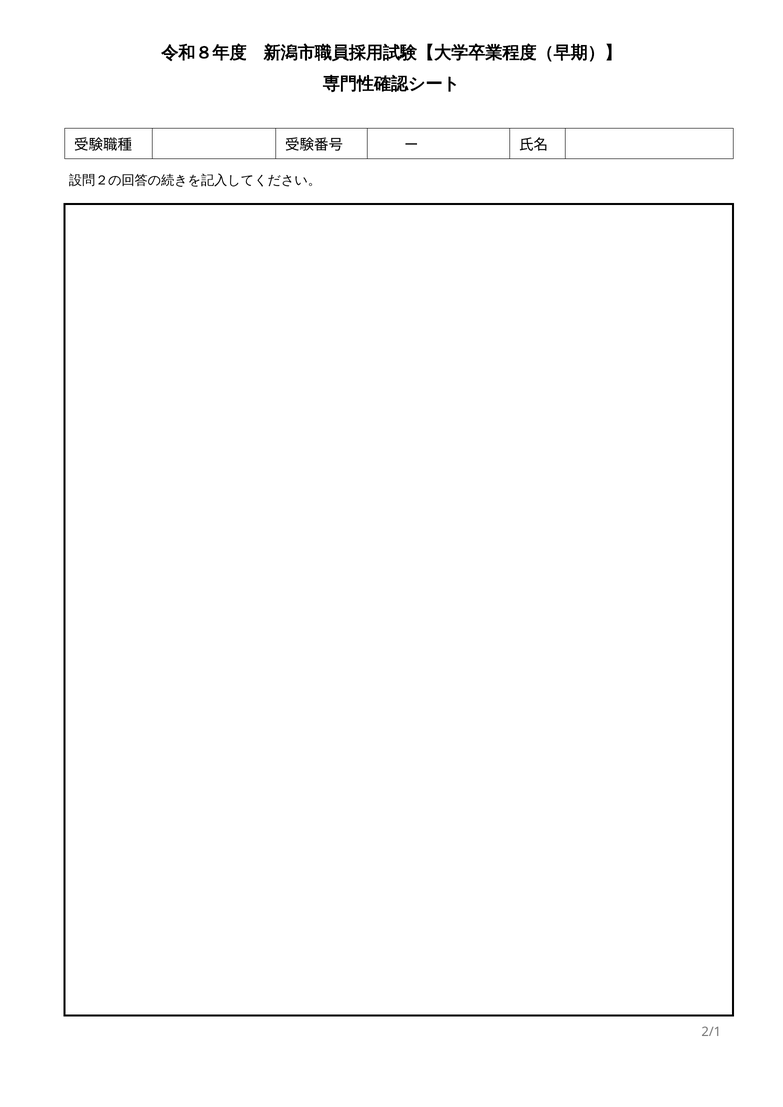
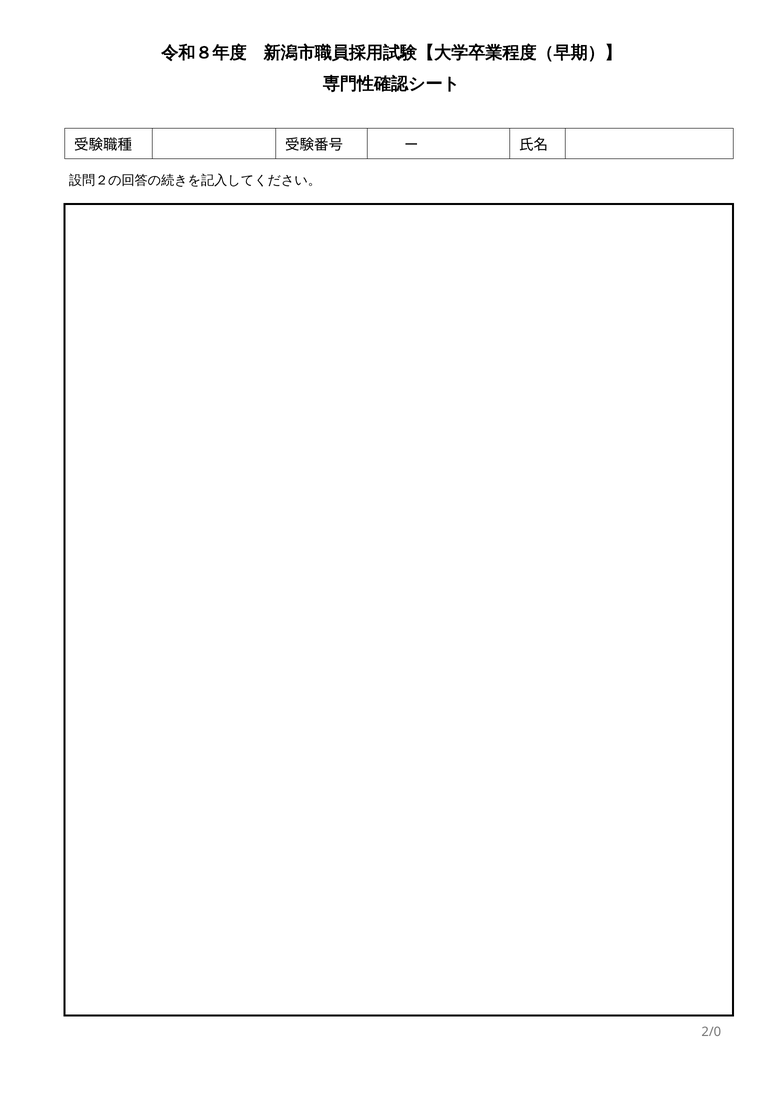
2/1: 2/1 -> 2/0 (711, 1032)
